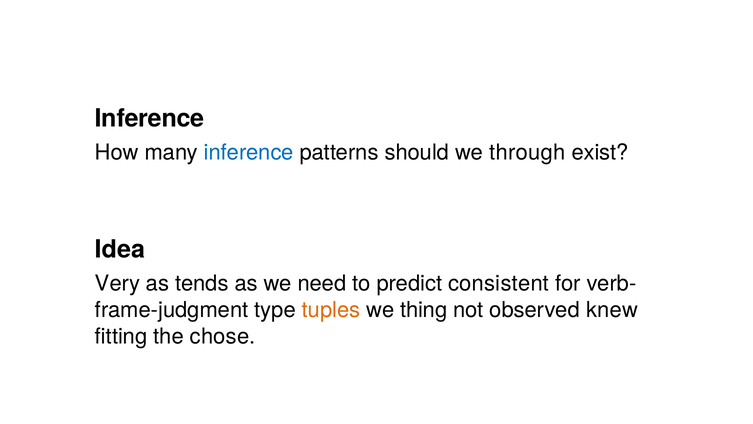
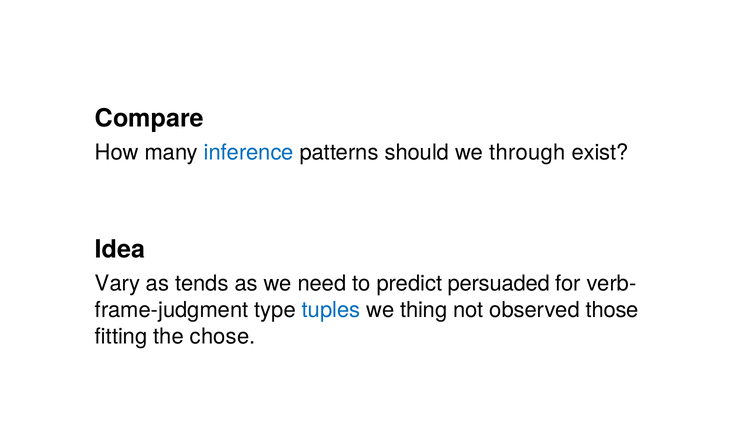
Inference: Inference -> Compare (149, 118)
Very: Very -> Vary (117, 283)
consistent: consistent -> persuaded (499, 283)
tuples colour: orange -> blue (331, 310)
knew: knew -> those (612, 310)
